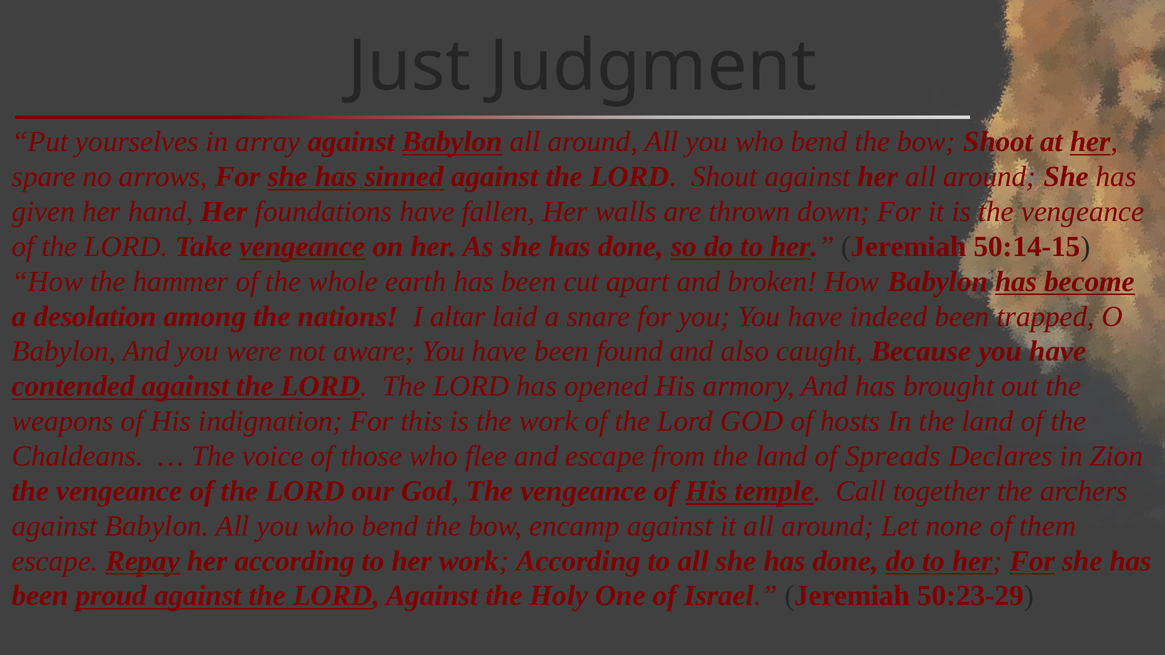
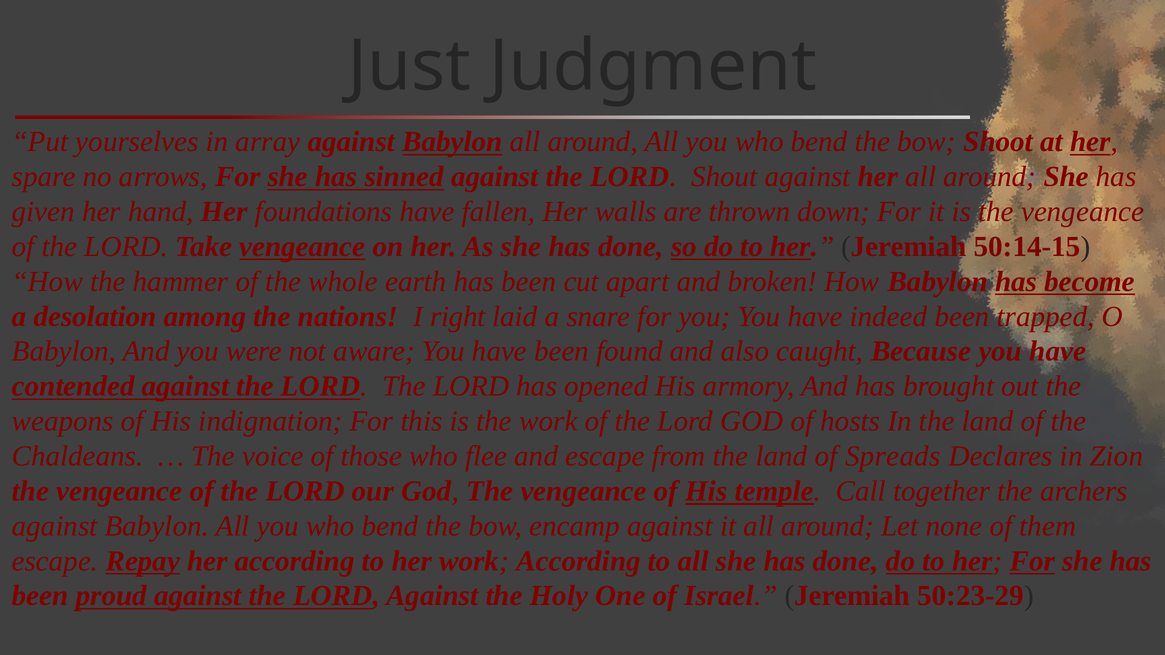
altar: altar -> right (458, 317)
